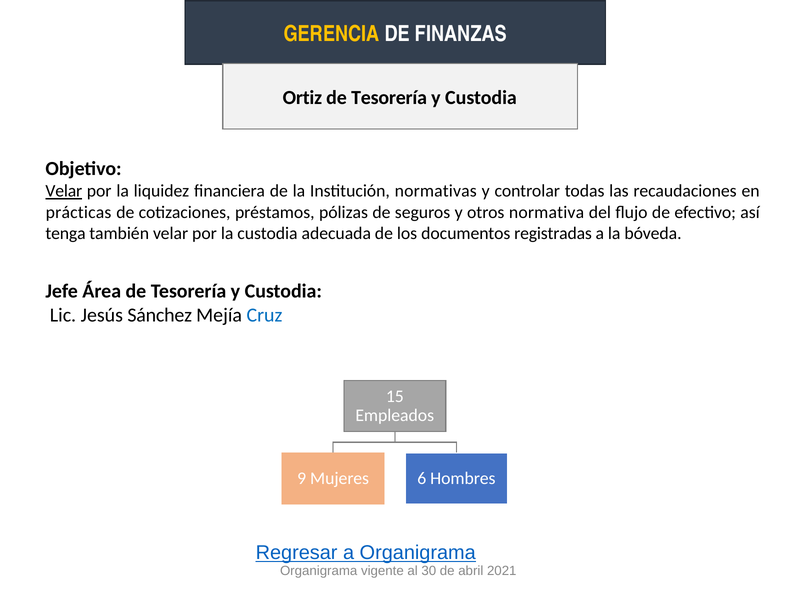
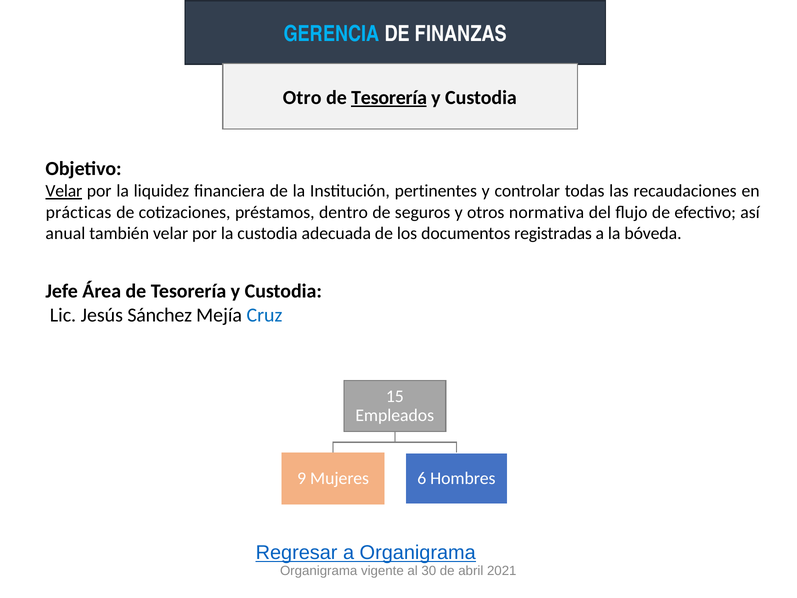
GERENCIA colour: yellow -> light blue (332, 34)
Ortiz: Ortiz -> Otro (302, 98)
Tesorería underline: none -> present (389, 98)
normativas: normativas -> pertinentes (436, 191)
pólizas: pólizas -> dentro (343, 212)
tenga: tenga -> anual (65, 234)
